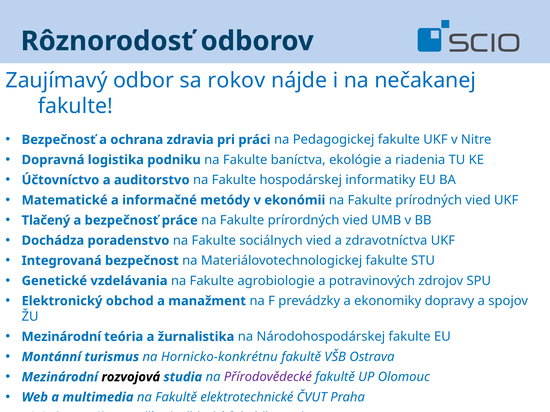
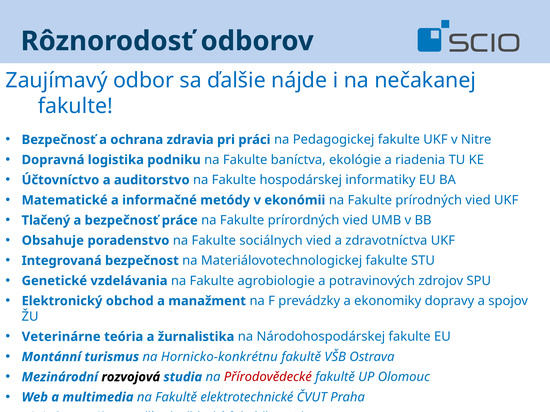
rokov: rokov -> ďalšie (237, 80)
Dochádza: Dochádza -> Obsahuje (53, 241)
Mezinárodní: Mezinárodní -> Veterinárne (61, 337)
Přírodovědecké colour: purple -> red (268, 377)
